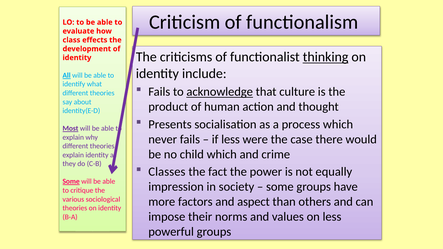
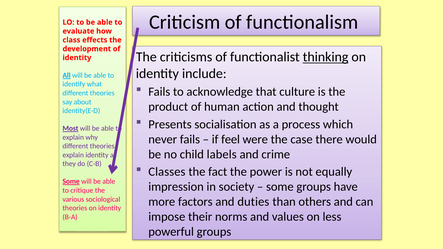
acknowledge underline: present -> none (220, 92)
if less: less -> feel (231, 139)
child which: which -> labels (222, 154)
aspect: aspect -> duties (253, 202)
